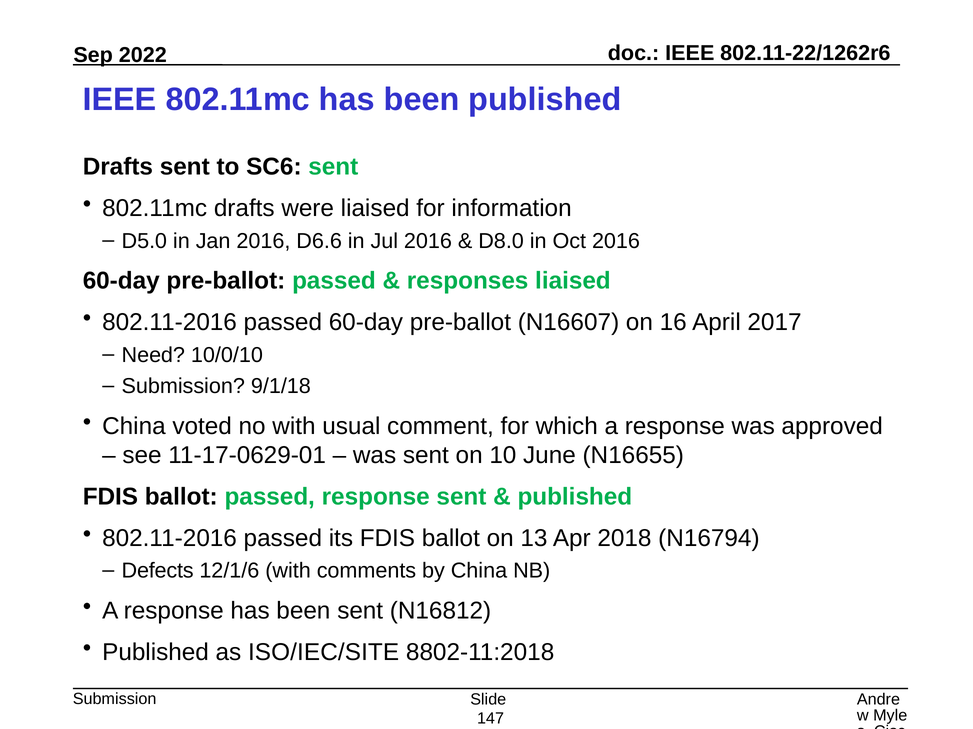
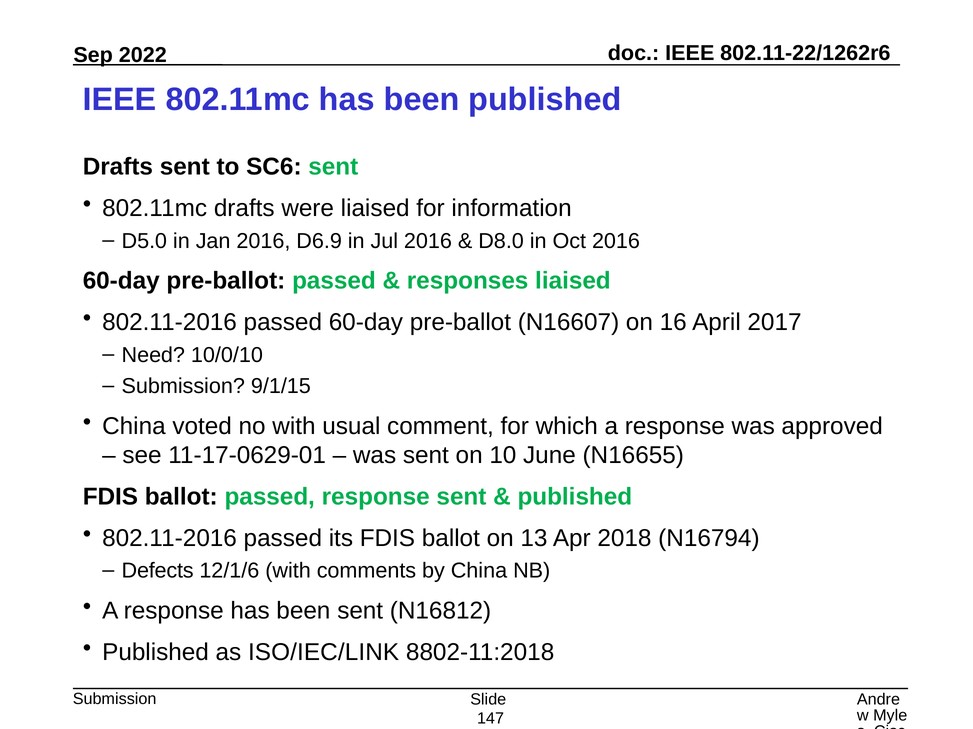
D6.6: D6.6 -> D6.9 (319, 241)
9/1/18: 9/1/18 -> 9/1/15 (281, 387)
ISO/IEC/SITE: ISO/IEC/SITE -> ISO/IEC/LINK (324, 653)
